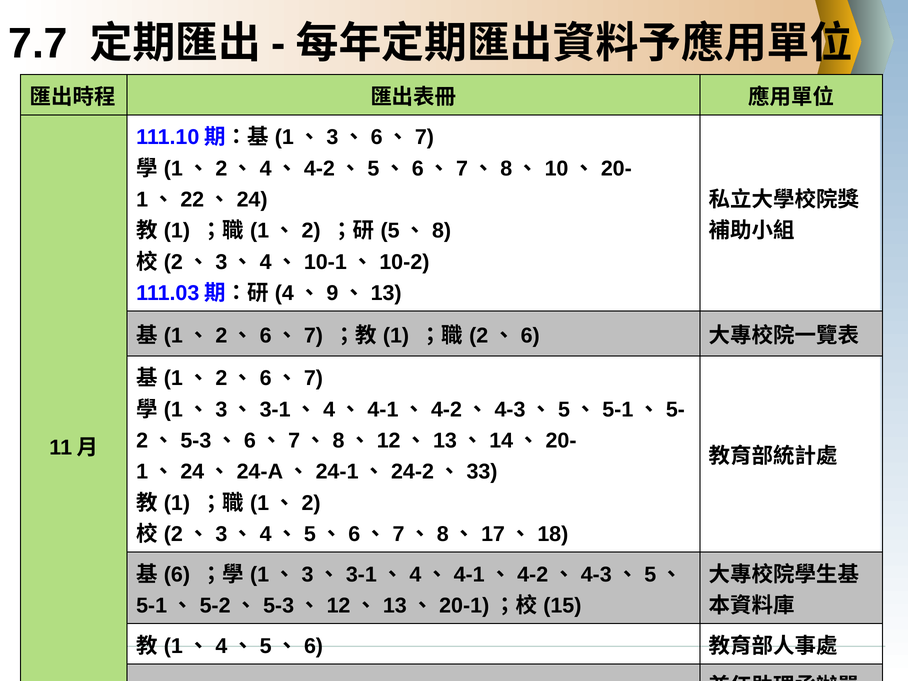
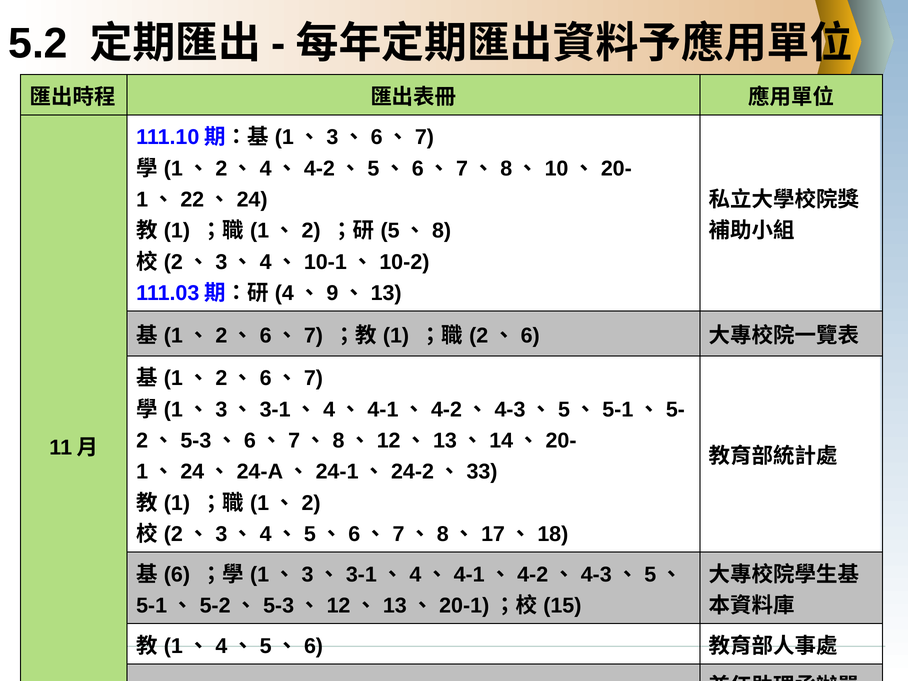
7.7: 7.7 -> 5.2 (38, 44)
